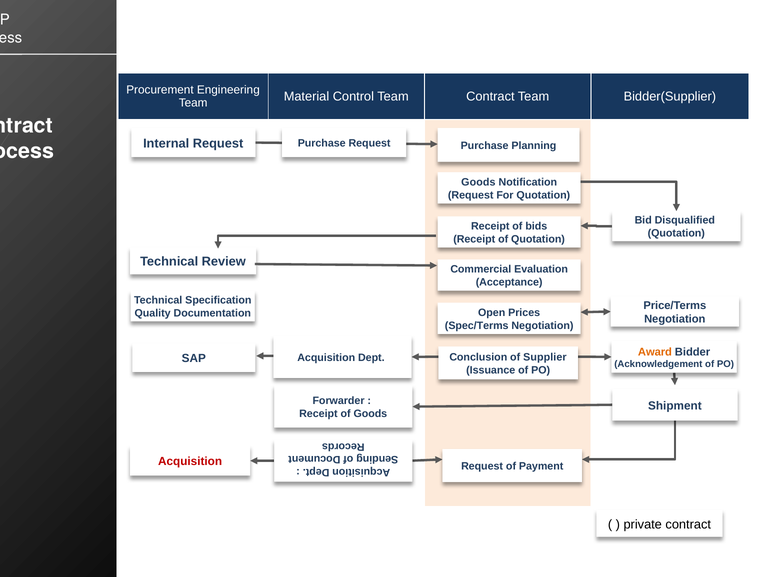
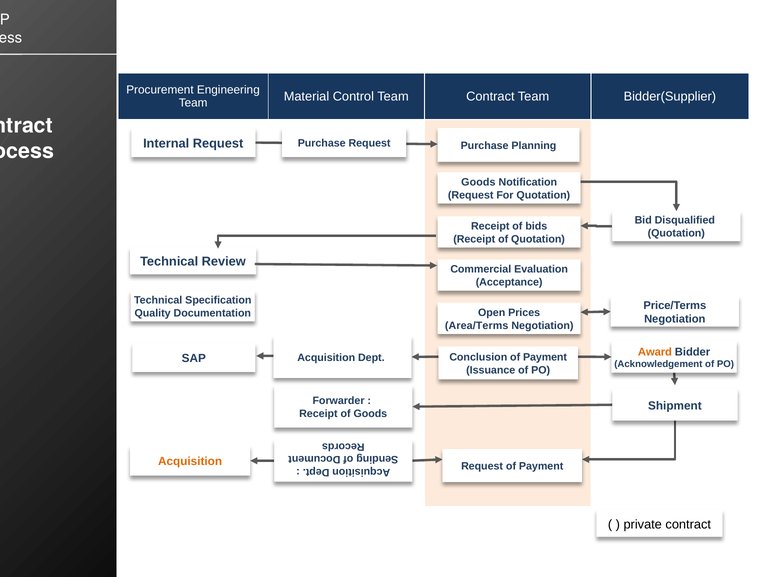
Spec/Terms: Spec/Terms -> Area/Terms (477, 325)
Conclusion of Supplier: Supplier -> Payment (545, 357)
Acquisition colour: red -> orange (190, 461)
